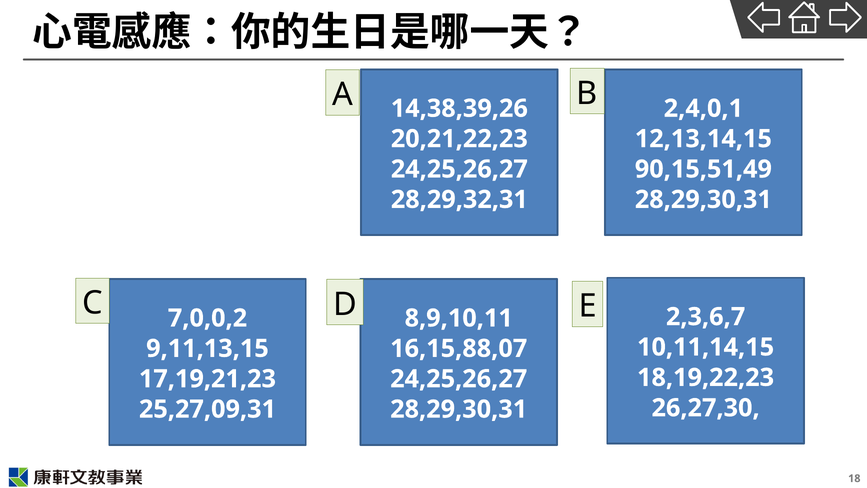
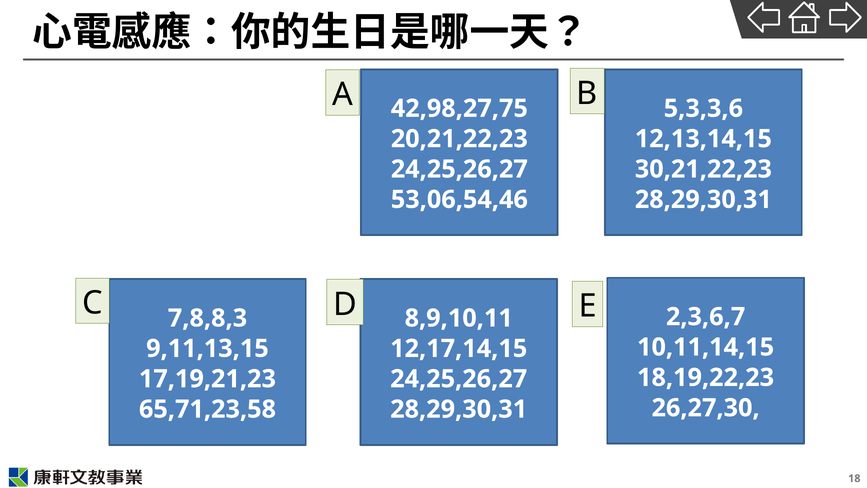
14,38,39,26: 14,38,39,26 -> 42,98,27,75 (459, 108)
2,4,0,1: 2,4,0,1 -> 5,3,3,6 (703, 108)
90,15,51,49: 90,15,51,49 -> 30,21,22,23 (703, 169)
28,29,32,31: 28,29,32,31 -> 53,06,54,46 (459, 200)
7,0,0,2: 7,0,0,2 -> 7,8,8,3 (208, 318)
16,15,88,07: 16,15,88,07 -> 12,17,14,15 (459, 348)
25,27,09,31: 25,27,09,31 -> 65,71,23,58 (207, 409)
